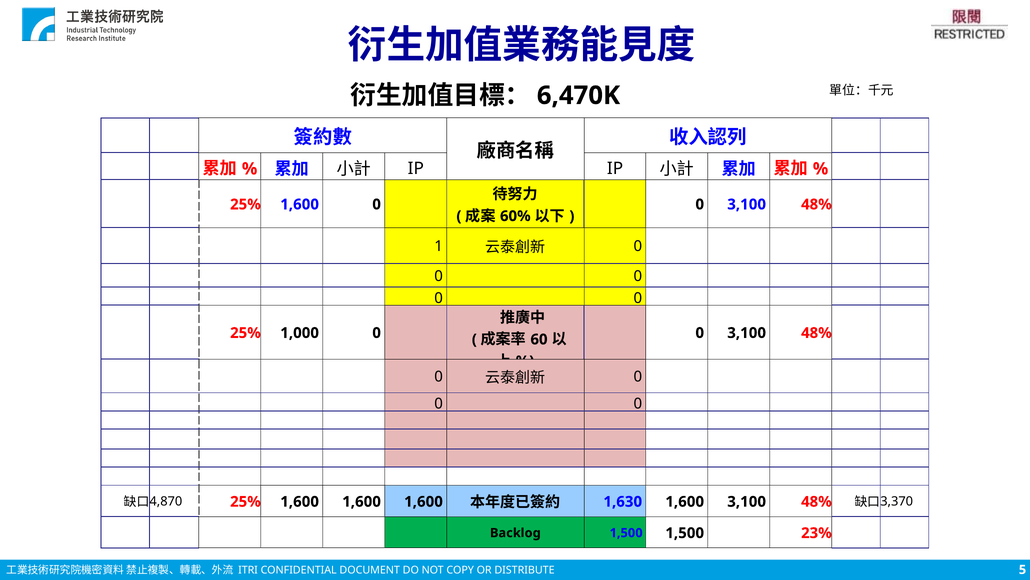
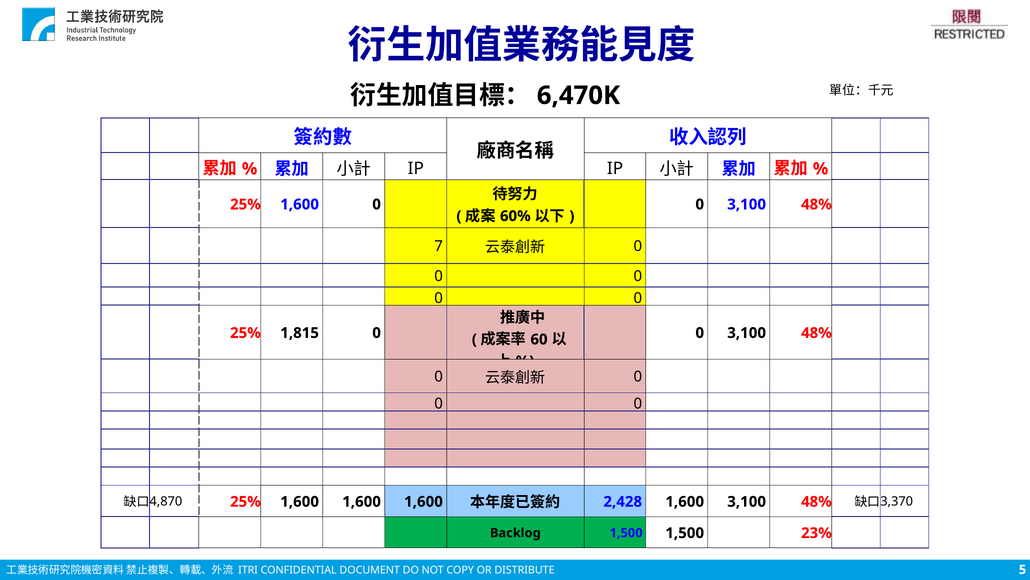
1: 1 -> 7 (439, 246)
1,000: 1,000 -> 1,815 (300, 333)
1,630: 1,630 -> 2,428 (623, 501)
